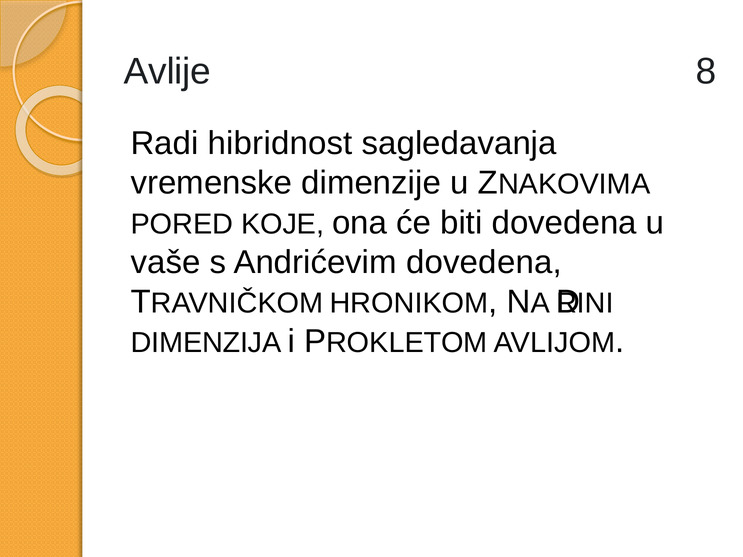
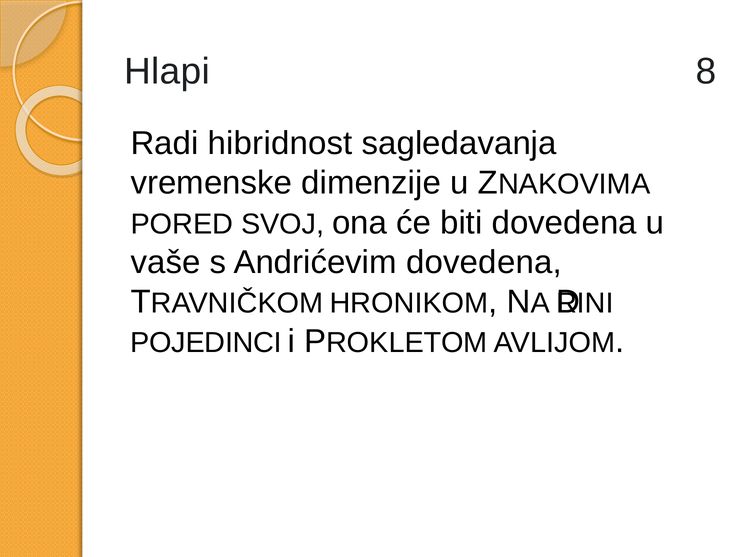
Avlije: Avlije -> Hlapi (167, 71)
KOJE: KOJE -> SVOJ (283, 224)
DIMENZIJA: DIMENZIJA -> POJEDINCI (206, 343)
